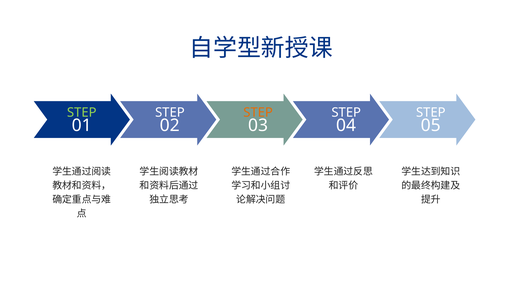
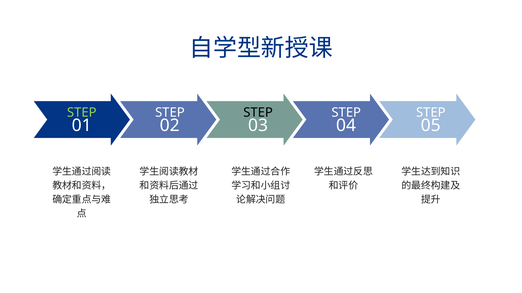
STEP colour: orange -> black (258, 113)
